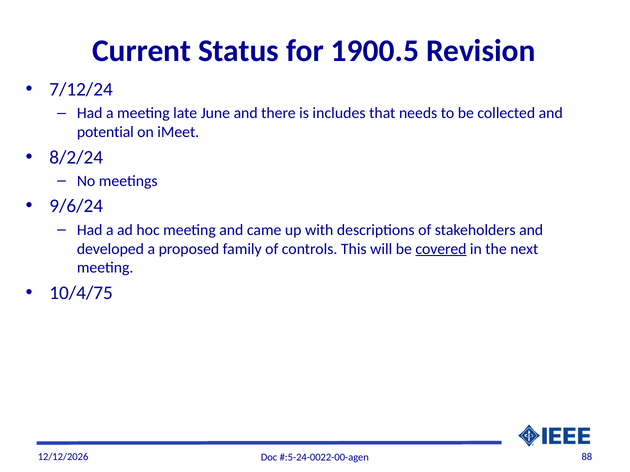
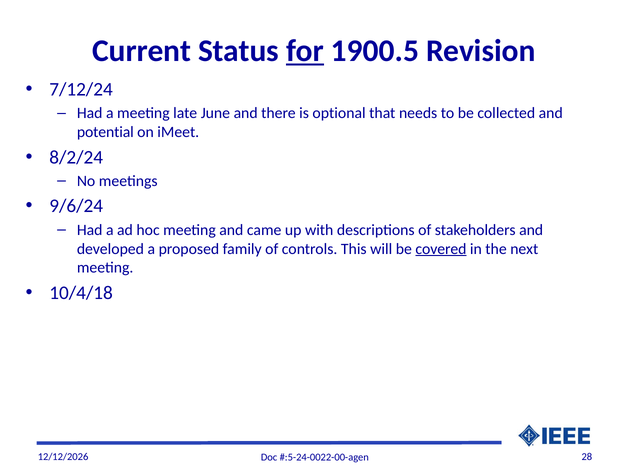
for underline: none -> present (305, 51)
includes: includes -> optional (339, 113)
10/4/75: 10/4/75 -> 10/4/18 (81, 293)
88: 88 -> 28 (587, 457)
